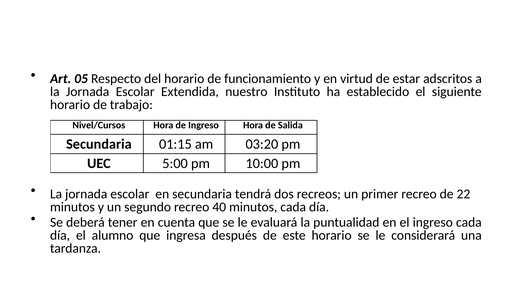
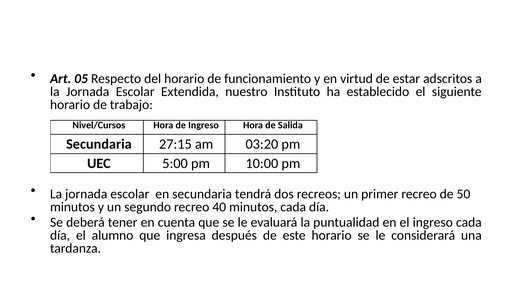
01:15: 01:15 -> 27:15 (175, 144)
22: 22 -> 50 (463, 194)
